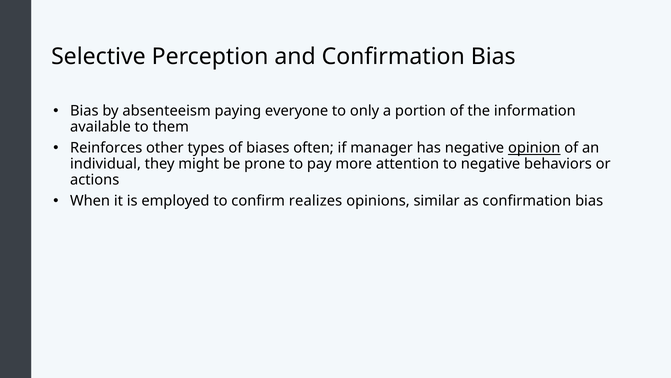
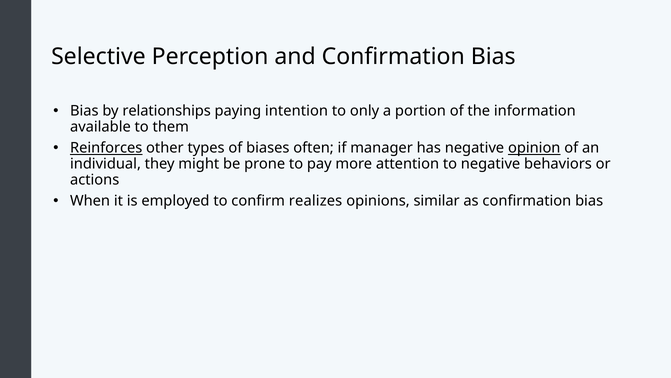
absenteeism: absenteeism -> relationships (167, 111)
everyone: everyone -> intention (296, 111)
Reinforces underline: none -> present (106, 148)
